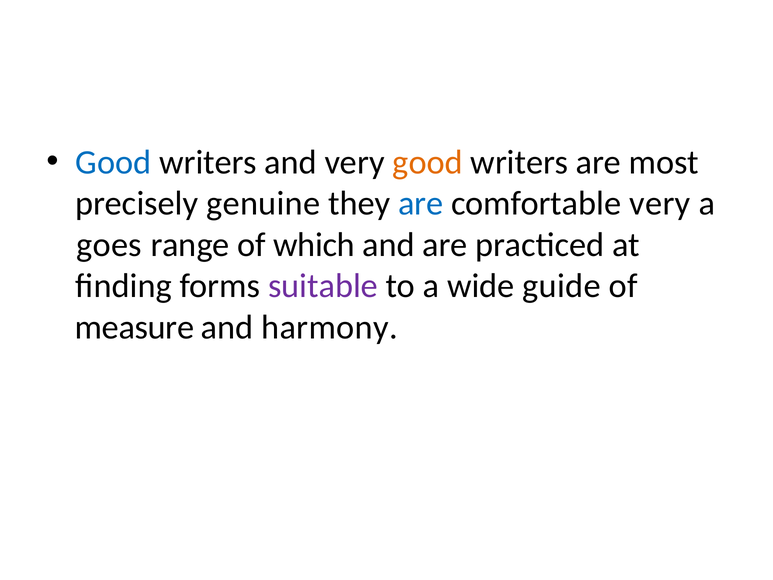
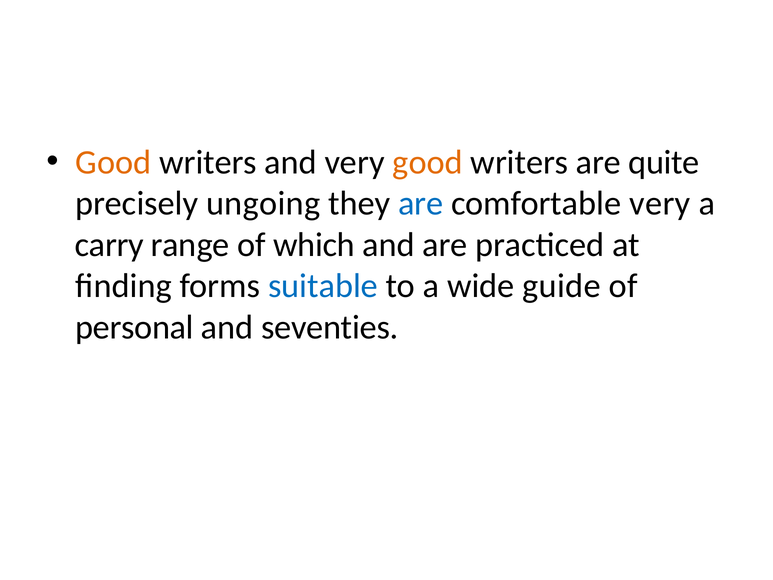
Good colour: blue -> orange (113, 162)
most: most -> quite (664, 162)
genuine: genuine -> ungoing (263, 203)
goes: goes -> carry (109, 245)
suitable colour: purple -> blue (323, 286)
measure: measure -> personal (134, 327)
harmony: harmony -> seventies (330, 327)
